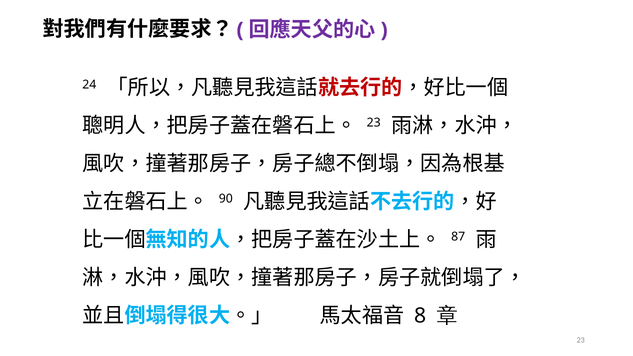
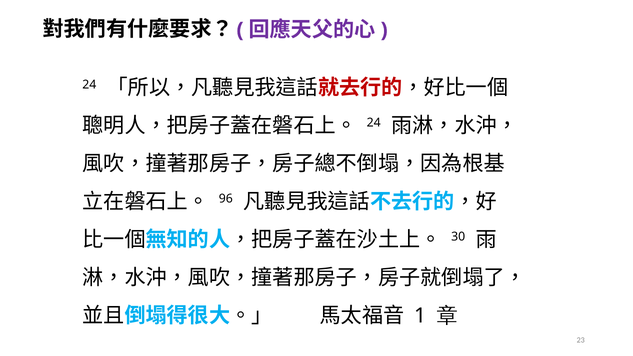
23: 23 -> 24 (374, 123)
90: 90 -> 96 (226, 199)
87: 87 -> 30 (458, 237)
8: 8 -> 1 (420, 316)
